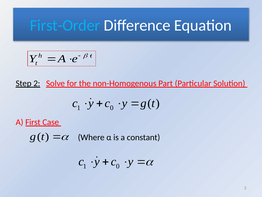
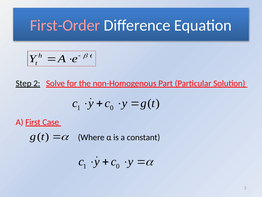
First-Order colour: light blue -> pink (65, 25)
